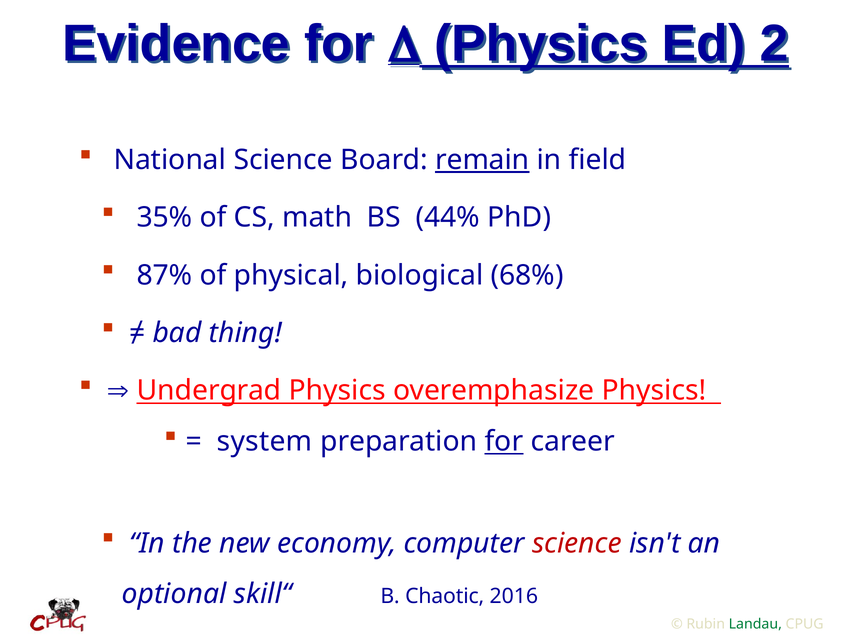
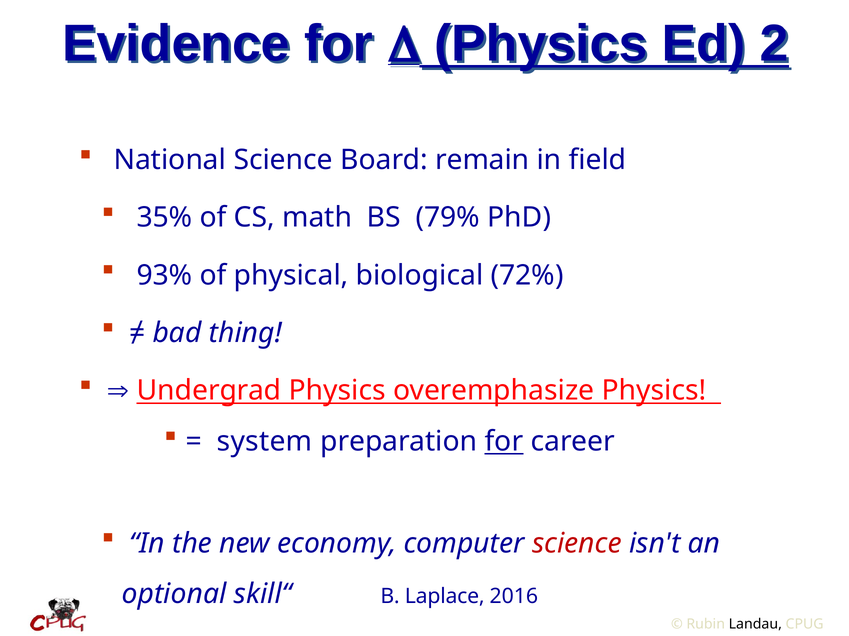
remain underline: present -> none (482, 160)
44%: 44% -> 79% (448, 218)
87%: 87% -> 93% (164, 276)
68%: 68% -> 72% (527, 276)
Chaotic: Chaotic -> Laplace (445, 597)
Landau colour: green -> black (755, 625)
